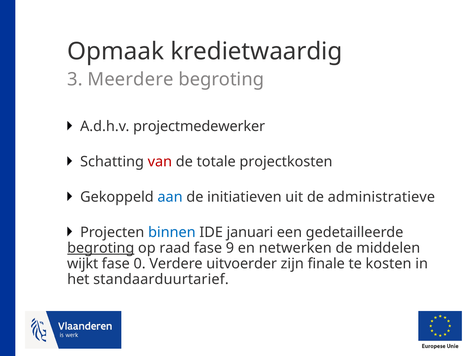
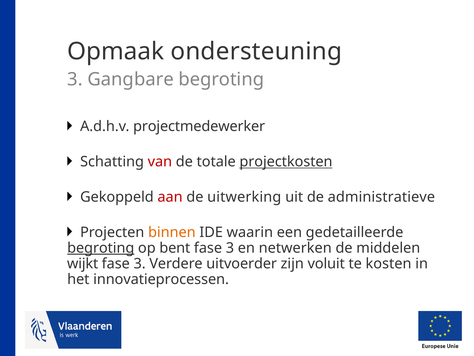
kredietwaardig: kredietwaardig -> ondersteuning (256, 51)
Meerdere: Meerdere -> Gangbare (131, 79)
projectkosten underline: none -> present (286, 162)
aan colour: blue -> red (170, 197)
initiatieven: initiatieven -> uitwerking (244, 197)
binnen colour: blue -> orange (172, 232)
januari: januari -> waarin (250, 232)
raad: raad -> bent (175, 248)
9: 9 -> 3 (230, 248)
0: 0 -> 3 (140, 263)
finale: finale -> voluit (326, 263)
standaarduurtarief: standaarduurtarief -> innovatieprocessen (161, 279)
